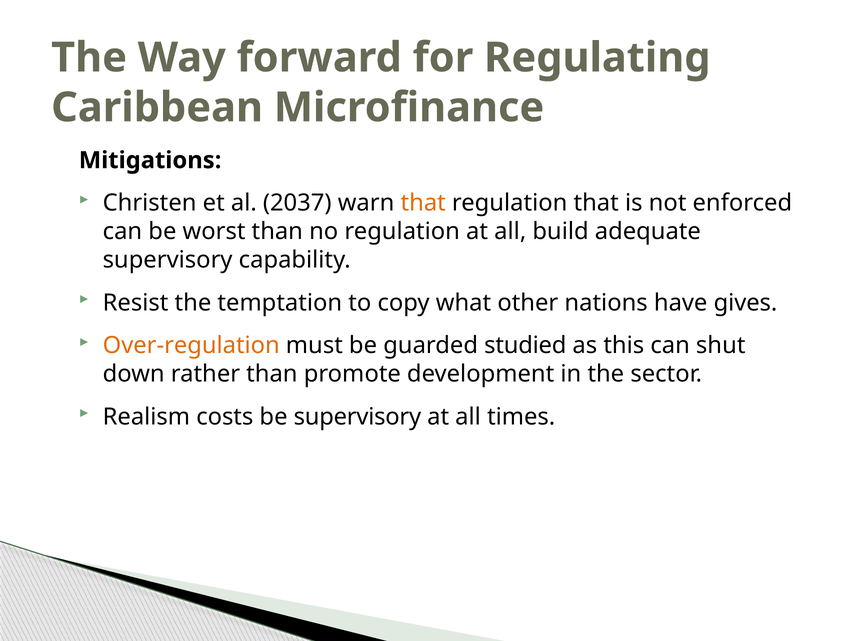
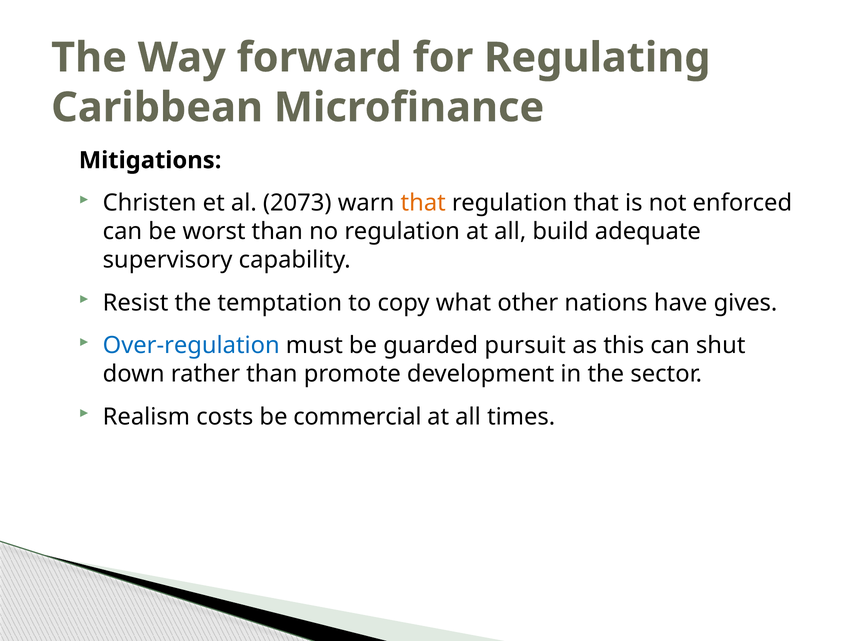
2037: 2037 -> 2073 (297, 203)
Over-regulation colour: orange -> blue (191, 346)
studied: studied -> pursuit (525, 346)
be supervisory: supervisory -> commercial (357, 417)
